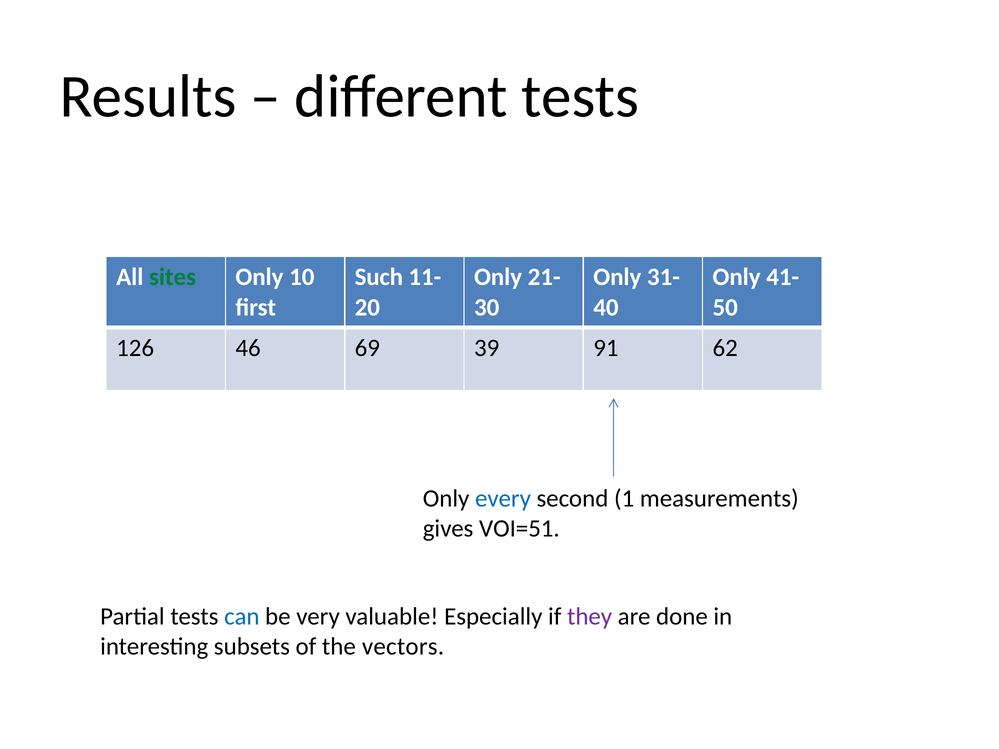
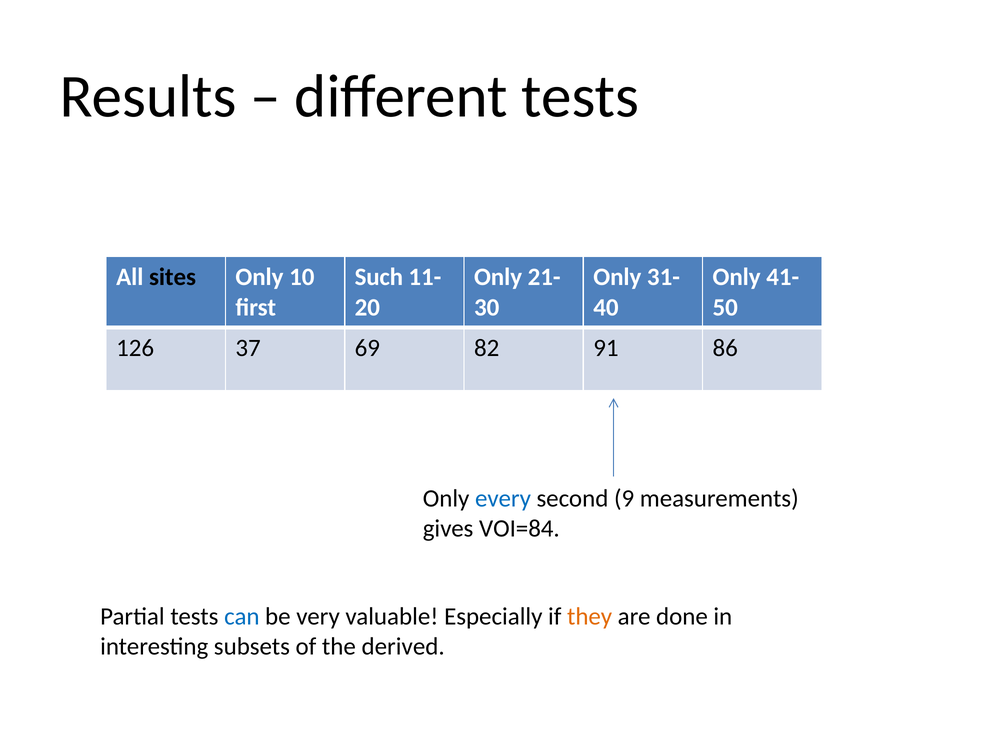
sites colour: green -> black (172, 277)
46: 46 -> 37 (248, 348)
39: 39 -> 82 (487, 348)
62: 62 -> 86 (725, 348)
1: 1 -> 9 (624, 498)
VOI=51: VOI=51 -> VOI=84 (519, 528)
they colour: purple -> orange (590, 617)
vectors: vectors -> derived (403, 647)
